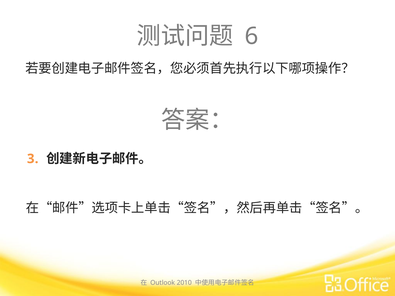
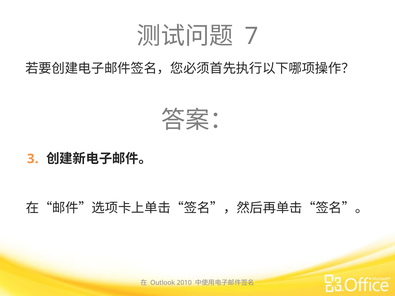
6: 6 -> 7 (251, 36)
